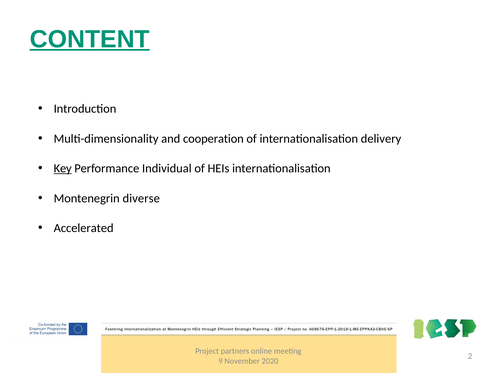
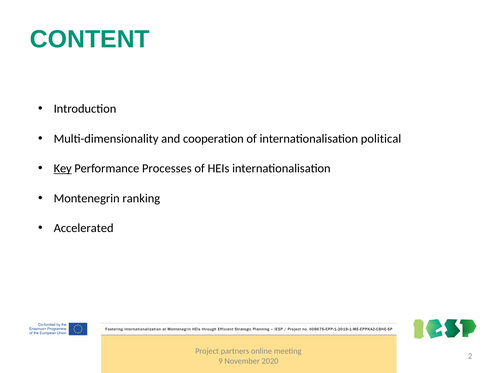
CONTENT underline: present -> none (90, 39)
delivery: delivery -> political (381, 139)
Individual: Individual -> Processes (167, 168)
diverse: diverse -> ranking (141, 198)
